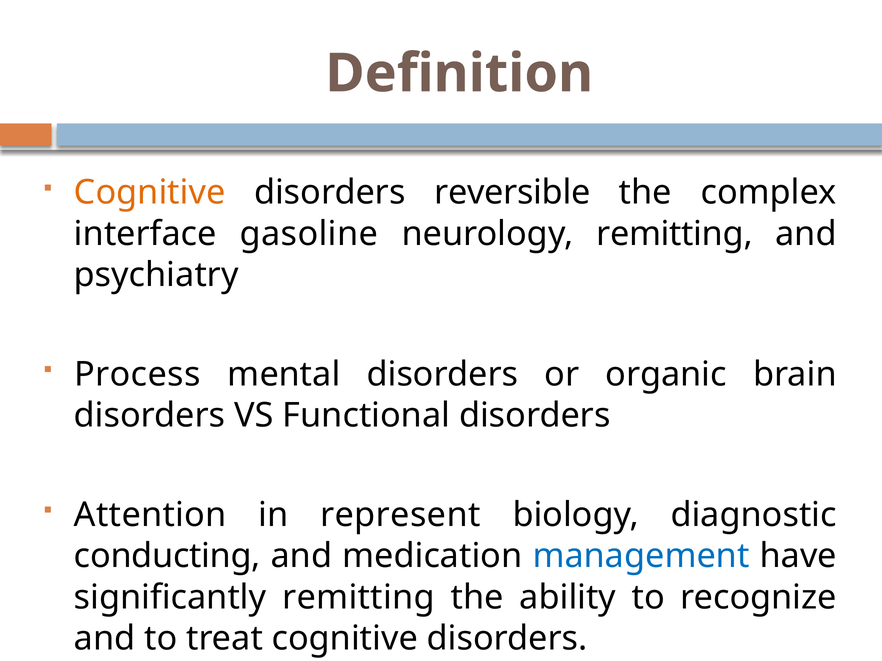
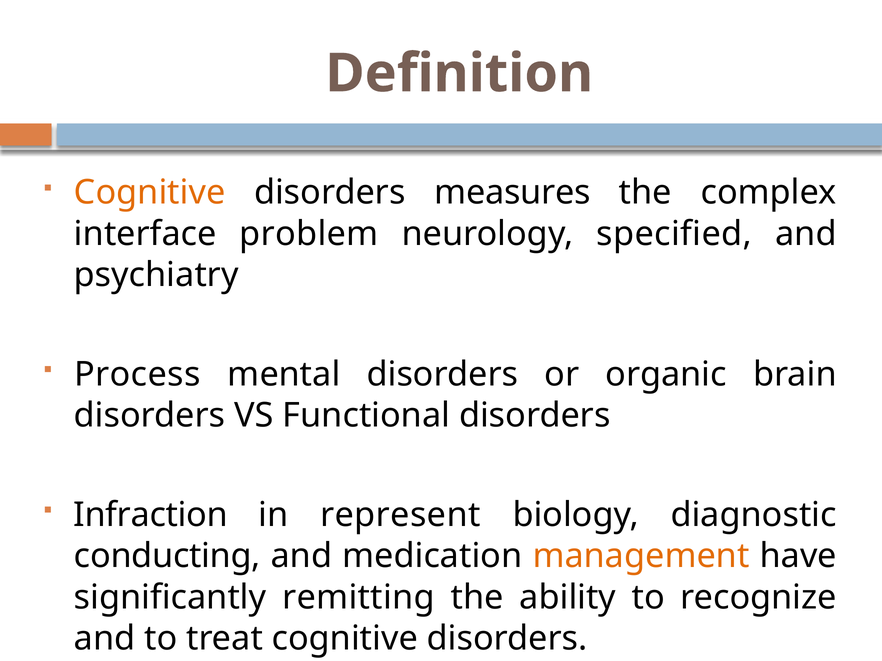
reversible: reversible -> measures (512, 193)
gasoline: gasoline -> problem (309, 234)
neurology remitting: remitting -> specified (674, 234)
Attention: Attention -> Infraction (151, 515)
management colour: blue -> orange (641, 556)
